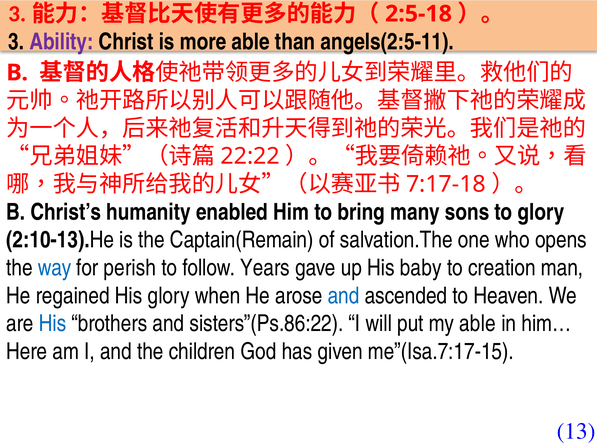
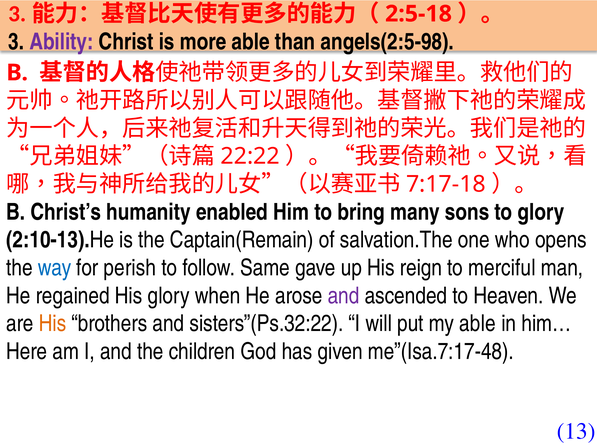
angels(2:5-11: angels(2:5-11 -> angels(2:5-98 (387, 42)
Years: Years -> Same (265, 268)
baby: baby -> reign (421, 268)
creation: creation -> merciful (502, 268)
and colour: blue -> purple (344, 296)
His colour: blue -> orange (53, 323)
sisters”(Ps.86:22: sisters”(Ps.86:22 -> sisters”(Ps.32:22 (266, 323)
me”(Isa.7:17-15: me”(Isa.7:17-15 -> me”(Isa.7:17-48 (441, 351)
